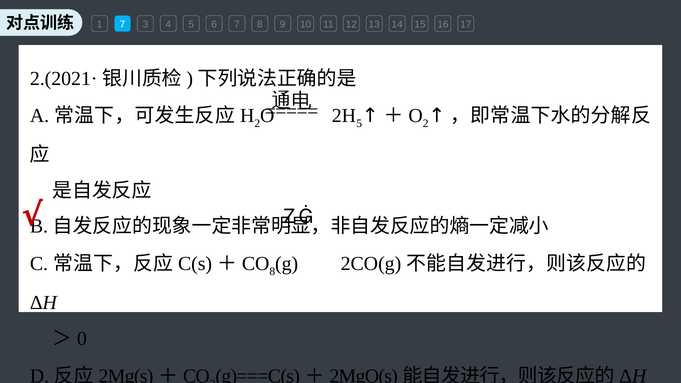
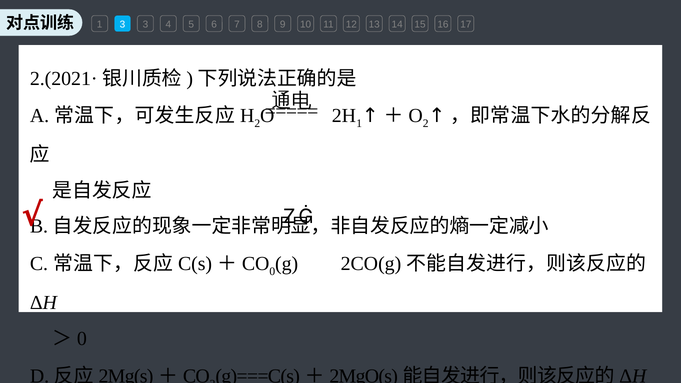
1 7: 7 -> 3 (123, 24)
5: 5 -> 1 (359, 124)
8: 8 -> 0 (272, 272)
